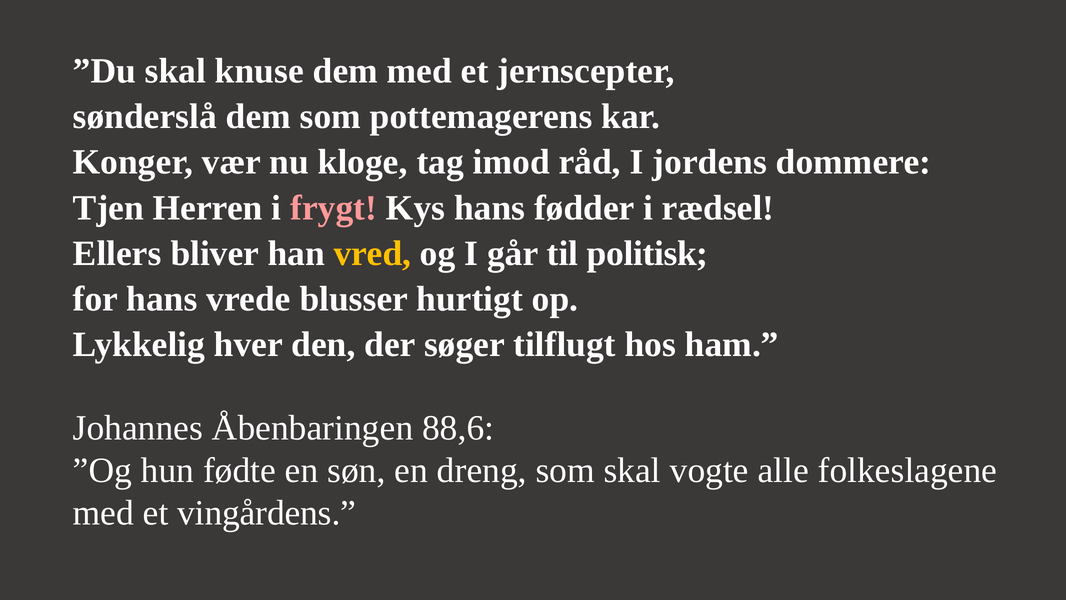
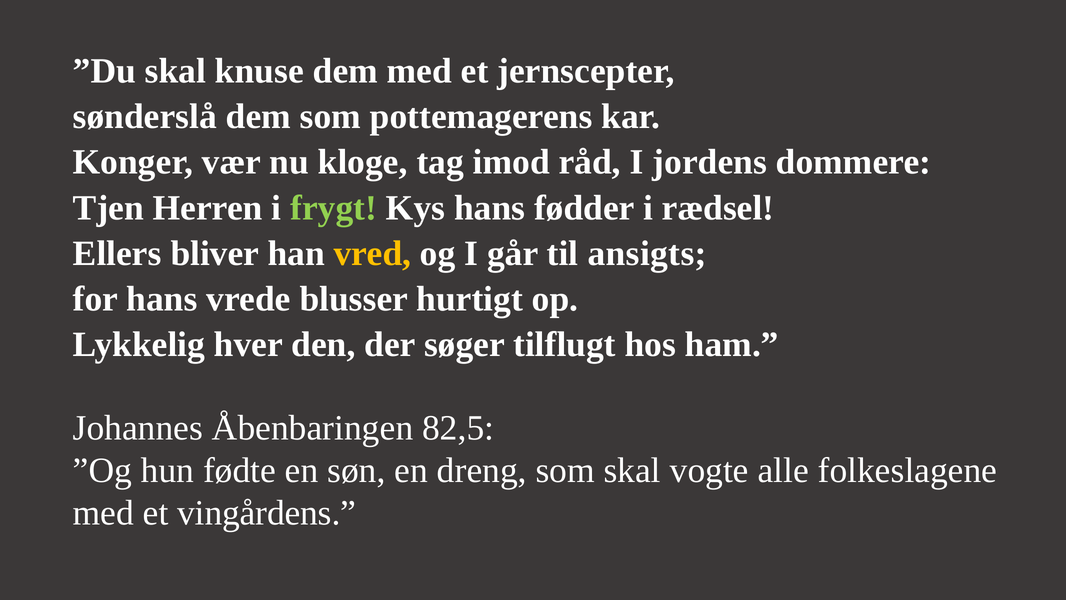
frygt colour: pink -> light green (334, 208)
politisk: politisk -> ansigts (647, 253)
88,6: 88,6 -> 82,5 (458, 428)
